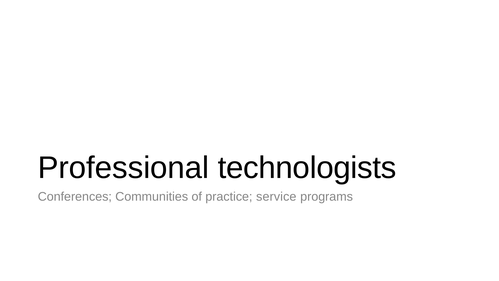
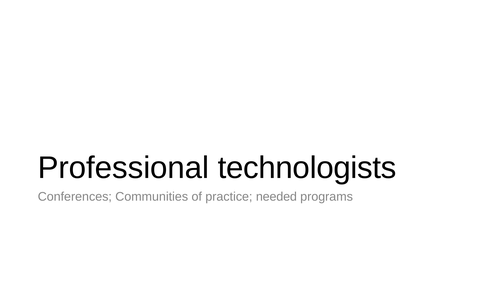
service: service -> needed (276, 196)
